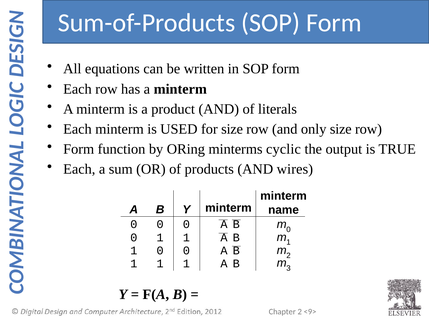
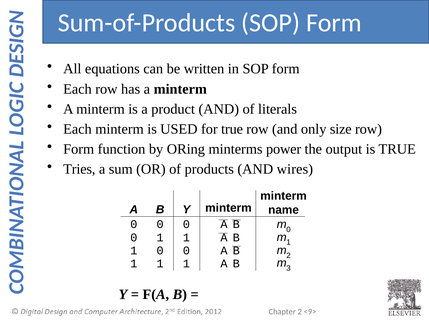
for size: size -> true (232, 129)
cyclic: cyclic -> power (284, 149)
Each: Each -> Tries (79, 169)
